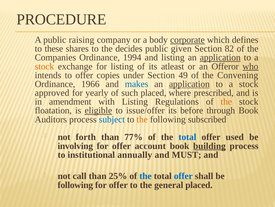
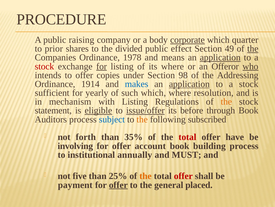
defines: defines -> quarter (245, 40)
these: these -> prior (54, 49)
decides: decides -> divided (129, 49)
given: given -> effect (181, 49)
82: 82 -> 49 (229, 49)
the underline: none -> present (253, 49)
1994: 1994 -> 1978 (132, 57)
and listing: listing -> means (173, 57)
stock colour: orange -> red (44, 66)
for underline: none -> present (102, 66)
its atleast: atleast -> where (172, 66)
49: 49 -> 98 (183, 75)
Convening: Convening -> Addressing (238, 75)
1966: 1966 -> 1914 (90, 84)
approved: approved -> sufficient (52, 93)
such placed: placed -> which (153, 93)
prescribed: prescribed -> resolution (214, 93)
amendment: amendment -> mechanism (70, 101)
floatation: floatation -> statement (53, 110)
issue/offer underline: none -> present (145, 110)
77%: 77% -> 35% (134, 137)
total colour: blue -> red (187, 137)
used: used -> have (235, 137)
building underline: present -> none (209, 145)
call: call -> five (80, 176)
the colour: blue -> orange (145, 176)
offer colour: blue -> red (183, 176)
following: following -> payment (75, 184)
offer underline: none -> present (118, 184)
